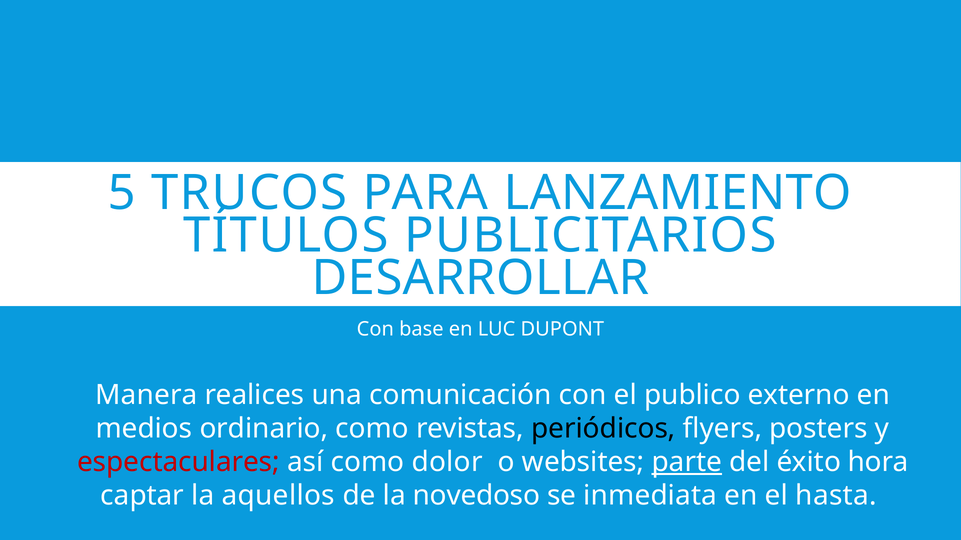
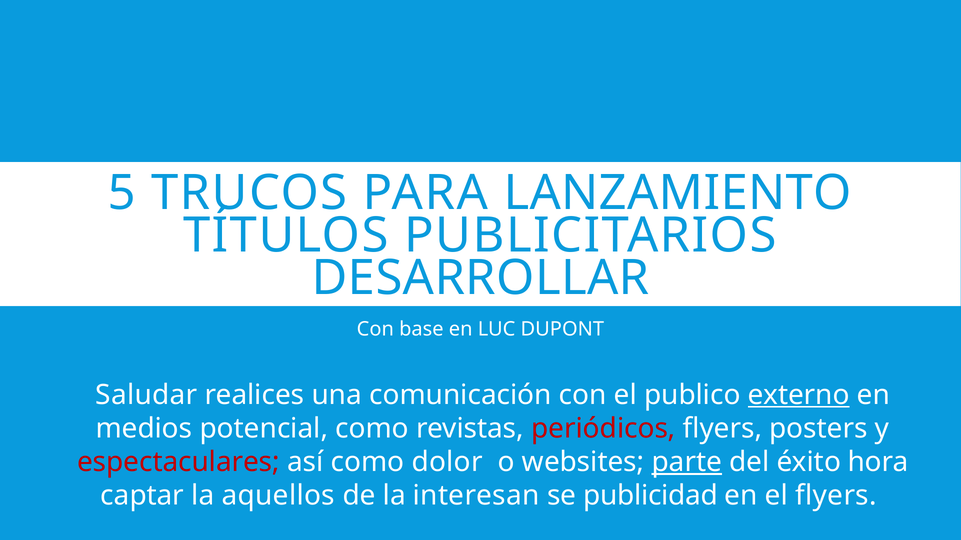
Manera: Manera -> Saludar (146, 395)
externo underline: none -> present (799, 395)
ordinario: ordinario -> potencial (264, 429)
periódicos colour: black -> red (603, 429)
novedoso: novedoso -> interesan (476, 496)
inmediata: inmediata -> publicidad (651, 496)
el hasta: hasta -> flyers (836, 496)
